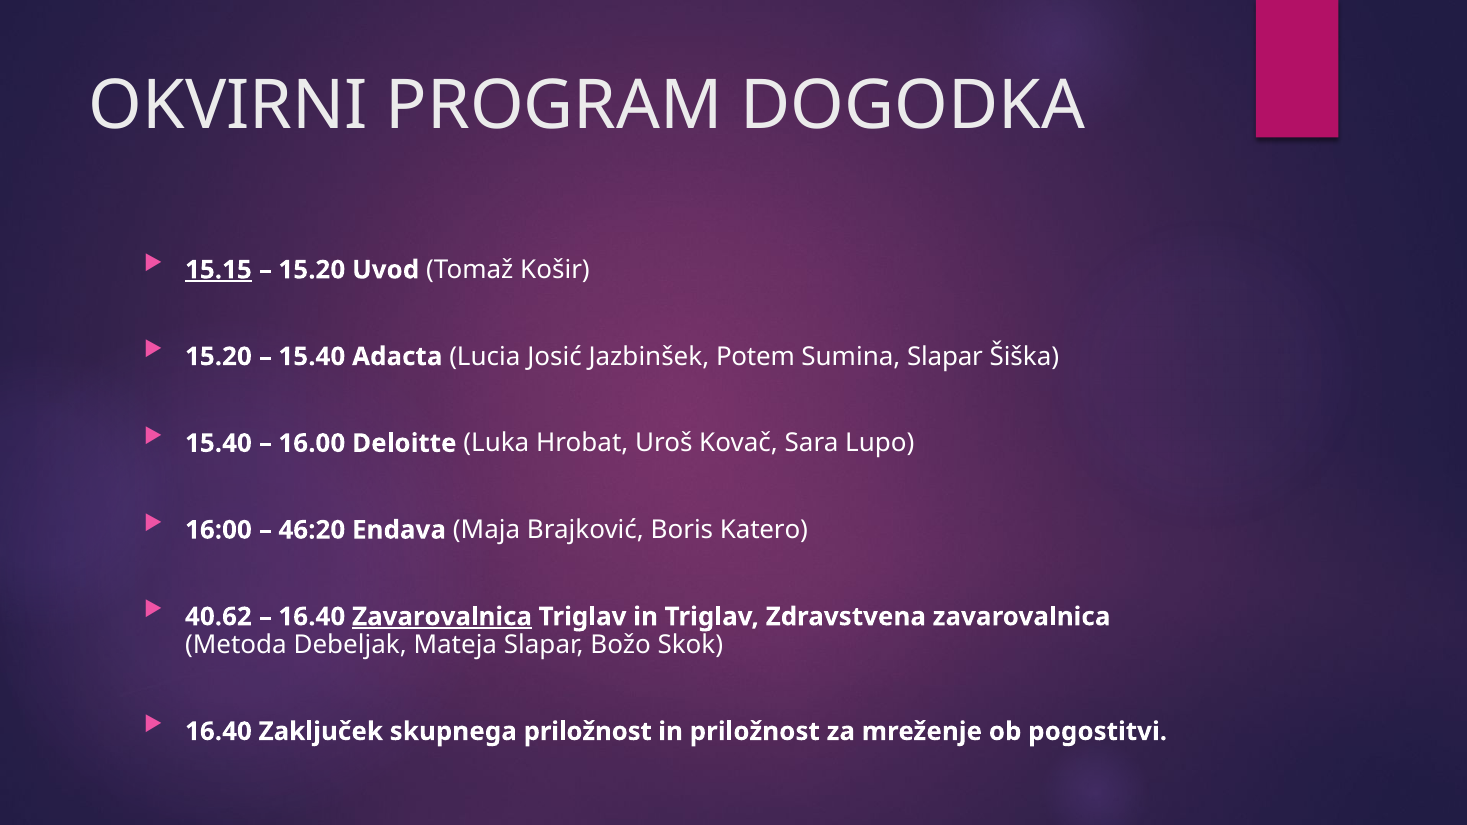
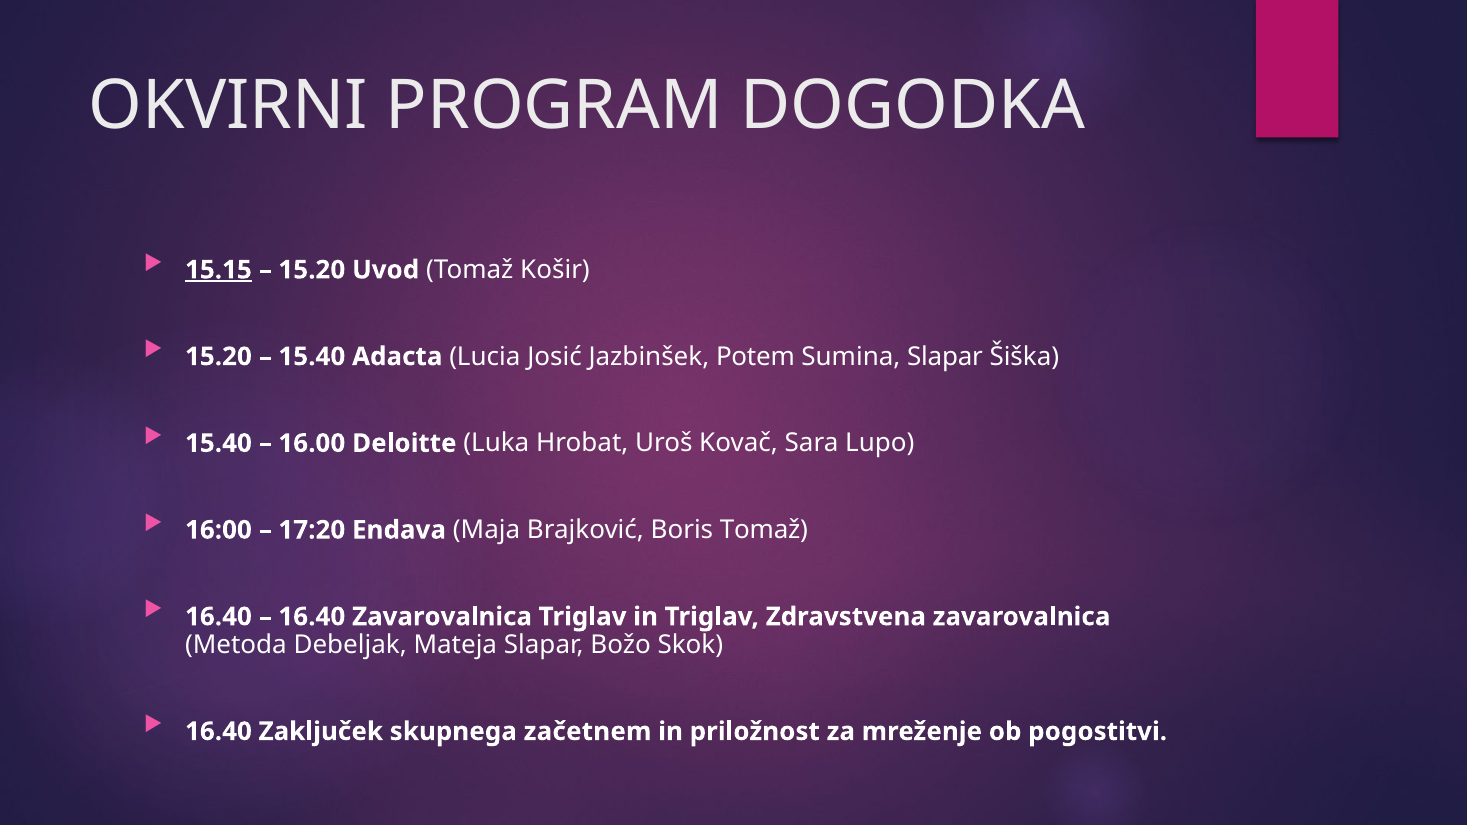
46:20: 46:20 -> 17:20 (312, 530)
Boris Katero: Katero -> Tomaž (764, 530)
40.62: 40.62 -> 16.40 (218, 617)
Zavarovalnica underline: present -> none (442, 617)
skupnega priložnost: priložnost -> začetnem (587, 732)
